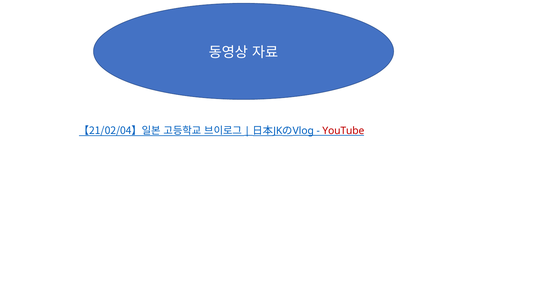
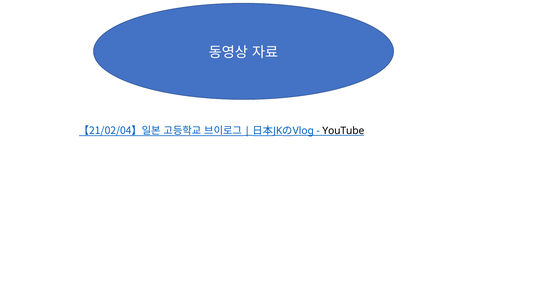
YouTube colour: red -> black (343, 131)
